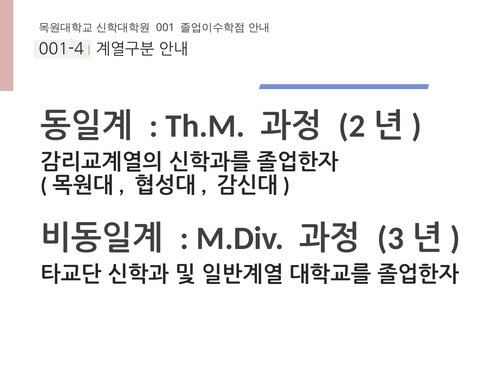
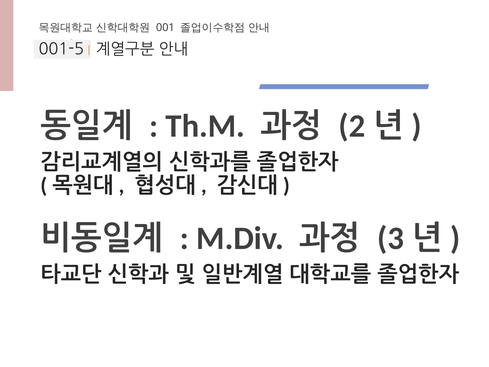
001-4: 001-4 -> 001-5 (61, 49)
